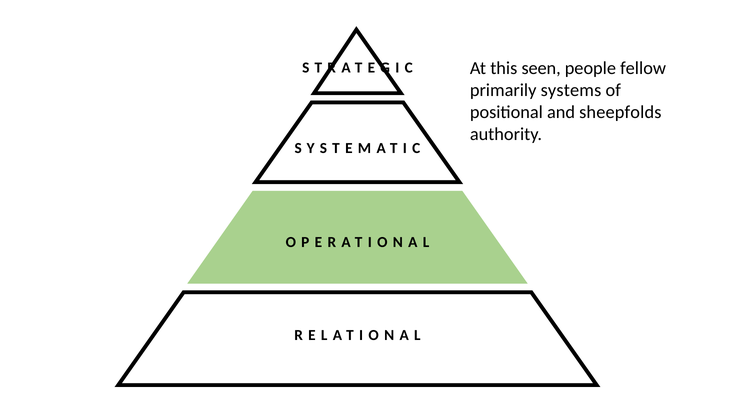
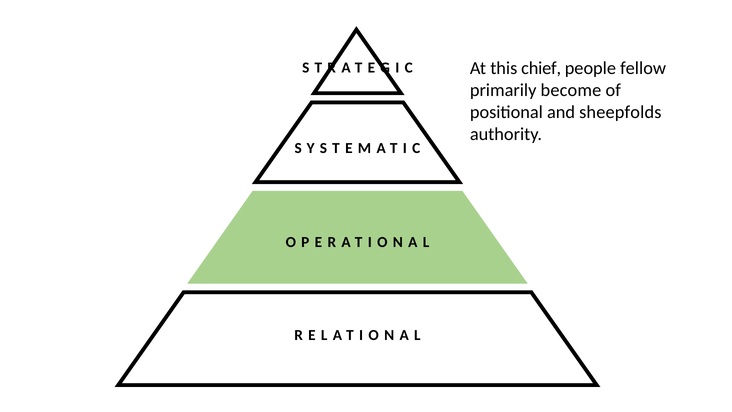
seen: seen -> chief (541, 68)
systems: systems -> become (571, 90)
